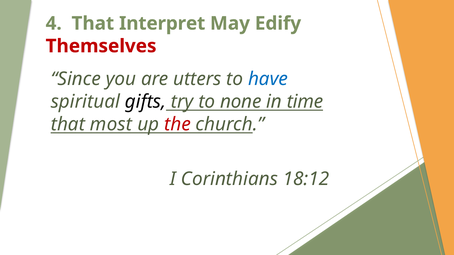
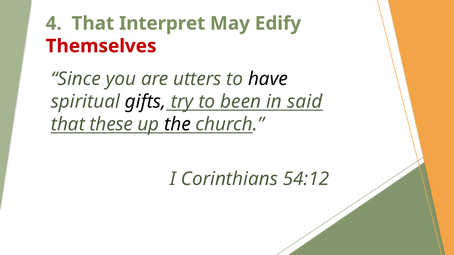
have colour: blue -> black (268, 79)
none: none -> been (241, 102)
time: time -> said (305, 102)
most: most -> these (111, 124)
the colour: red -> black (177, 124)
18:12: 18:12 -> 54:12 (306, 179)
